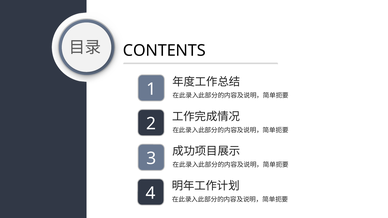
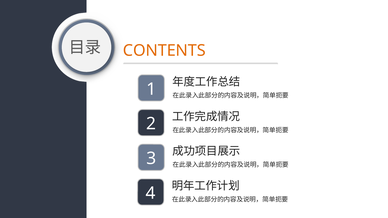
CONTENTS colour: black -> orange (164, 51)
